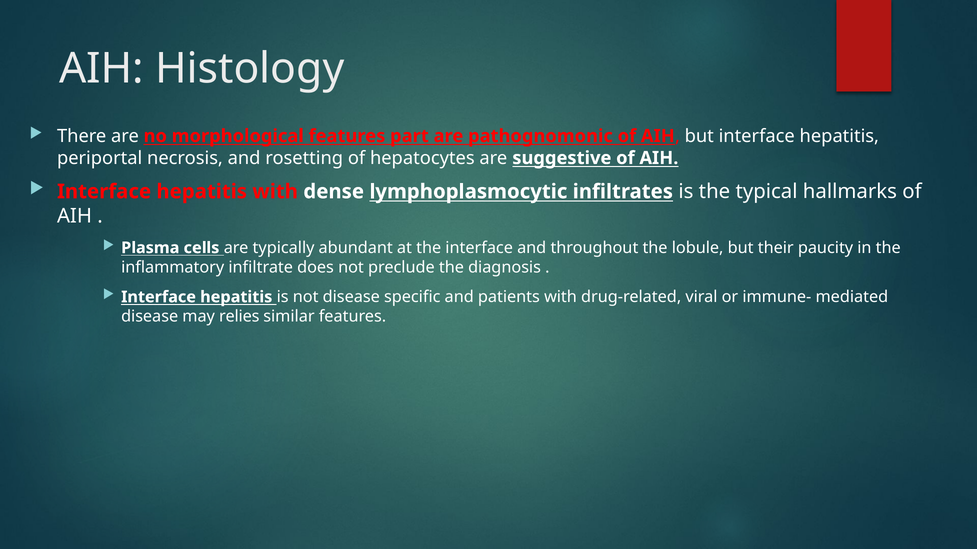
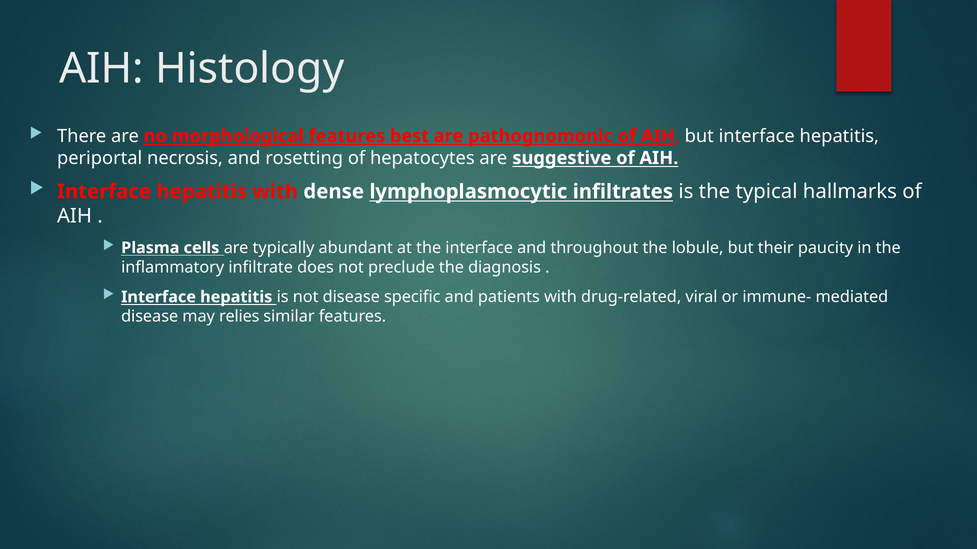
part: part -> best (410, 136)
